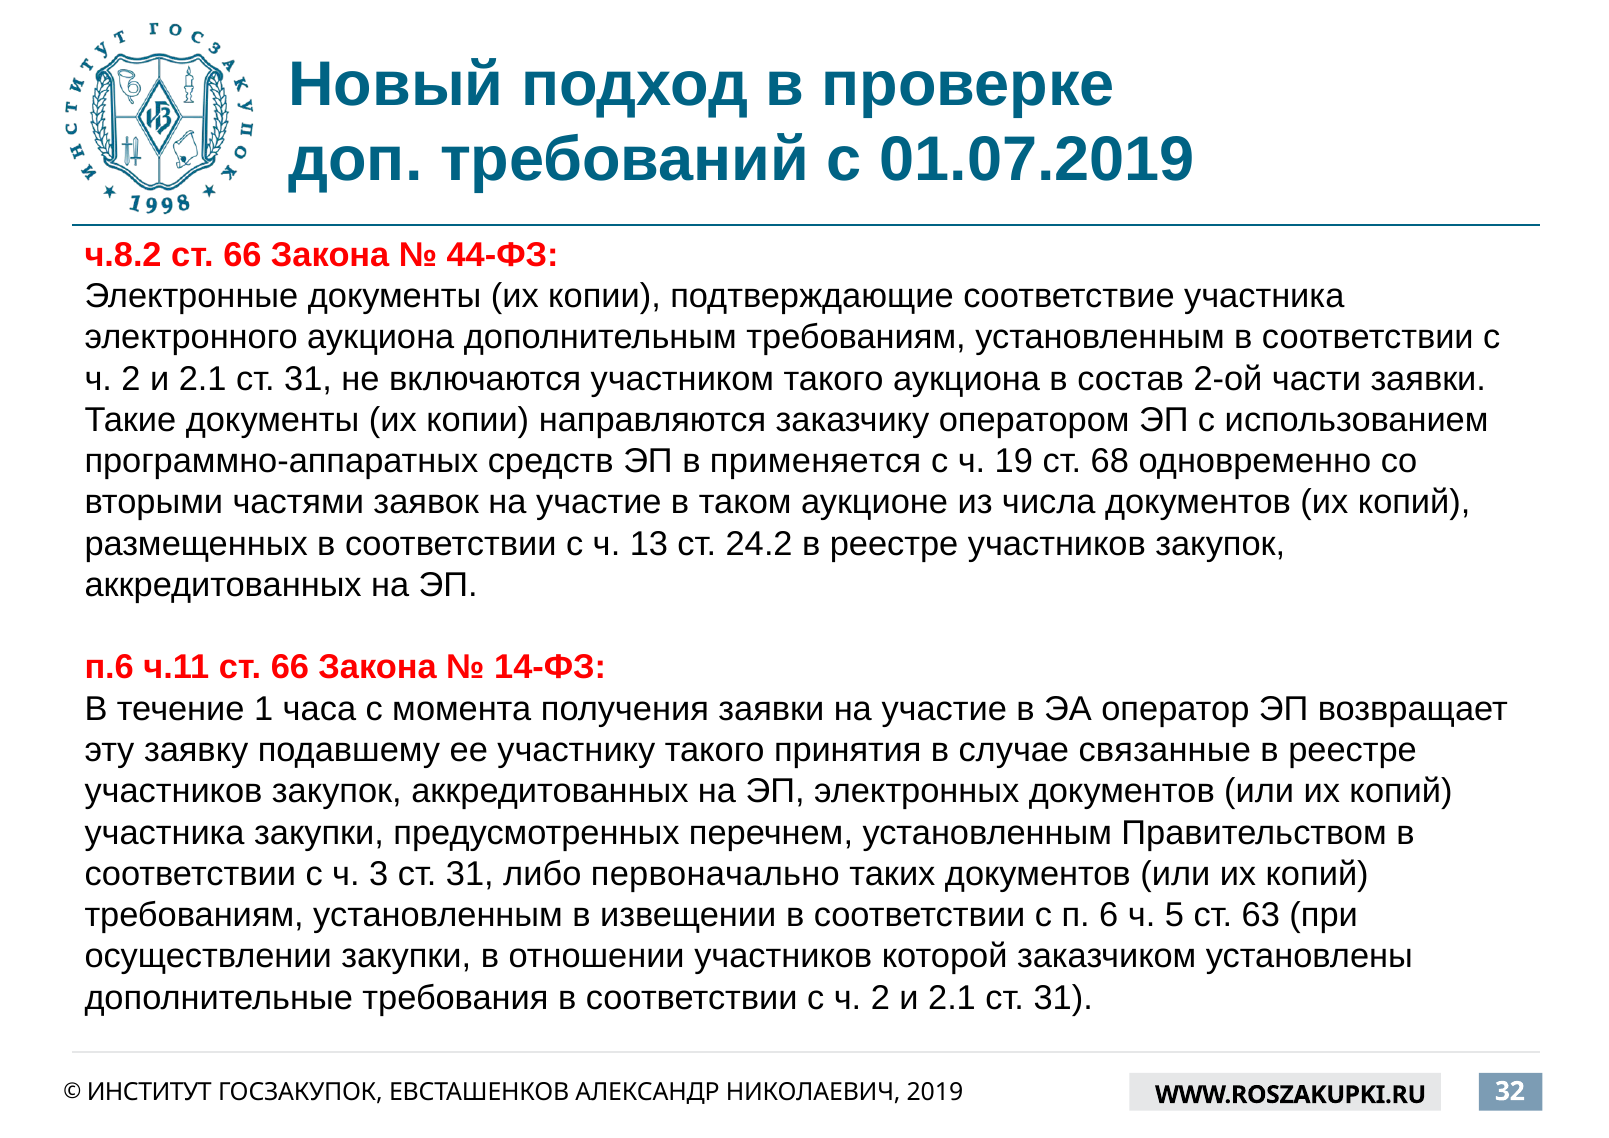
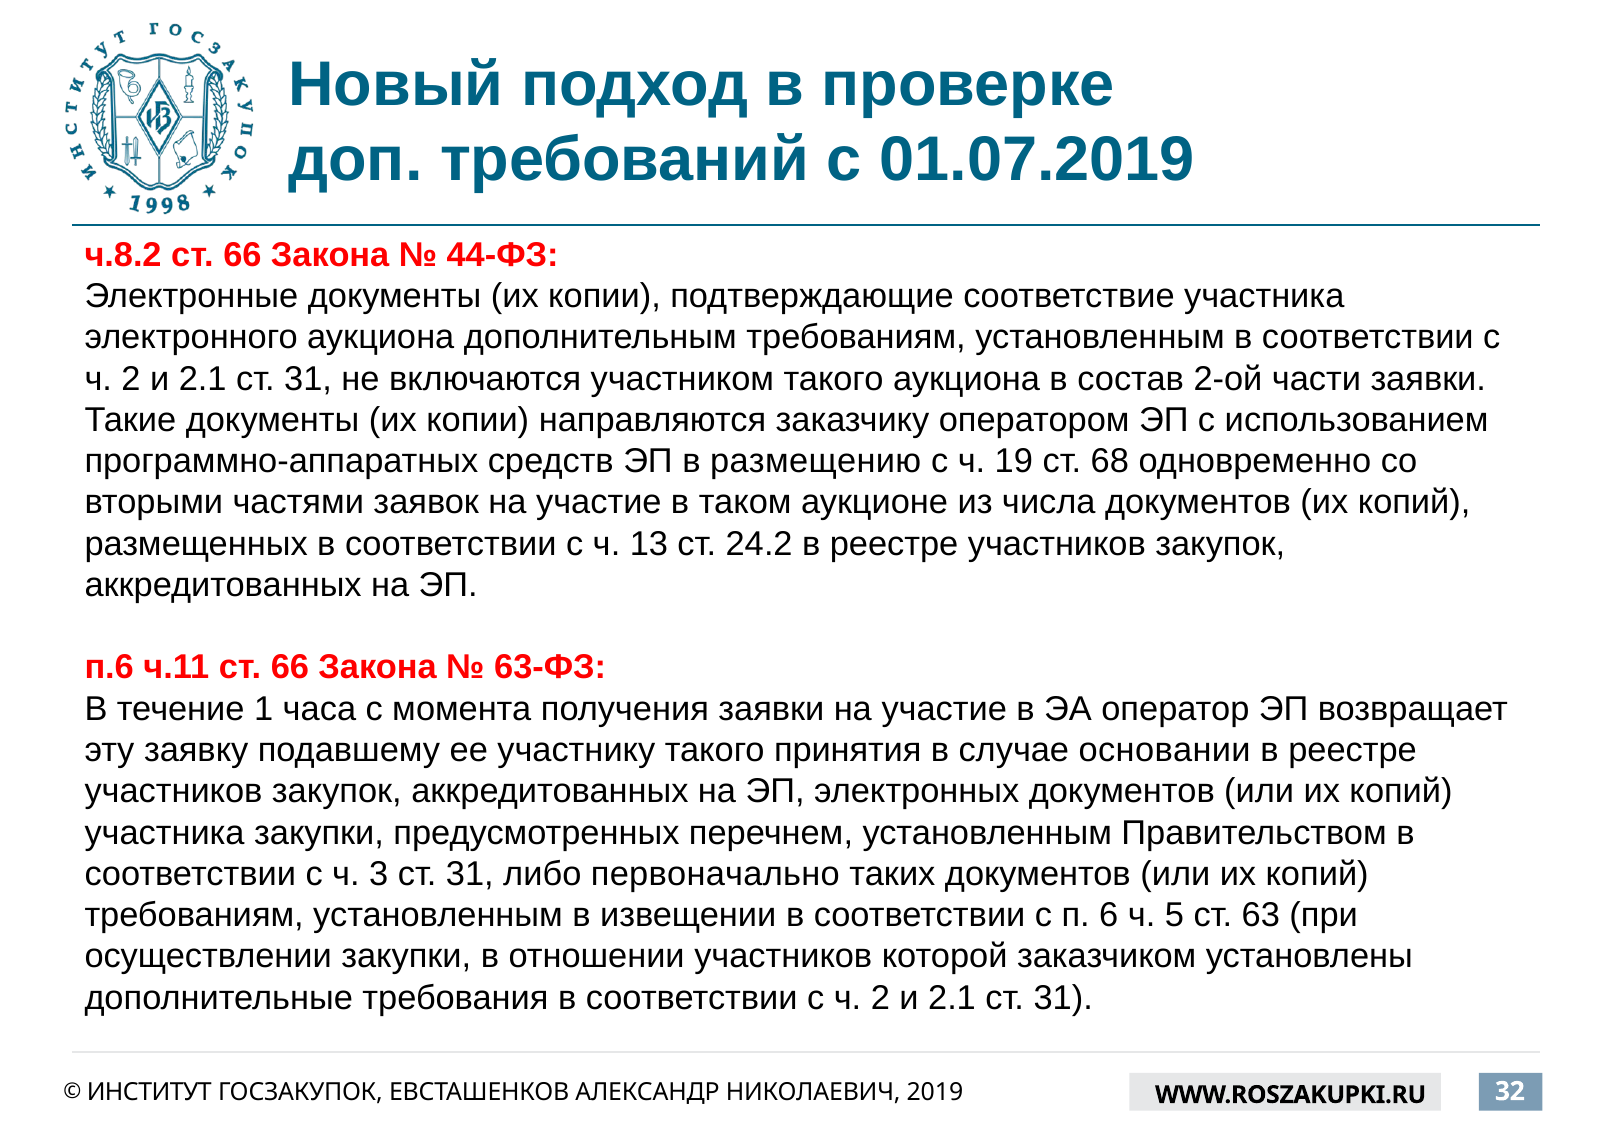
применяется: применяется -> размещению (816, 461)
14-ФЗ: 14-ФЗ -> 63-ФЗ (550, 668)
связанные: связанные -> основании (1165, 750)
